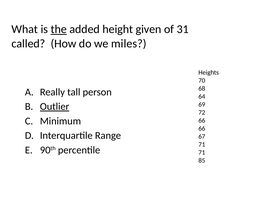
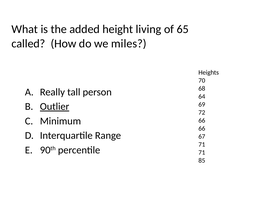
the underline: present -> none (59, 29)
given: given -> living (149, 29)
31: 31 -> 65 (183, 29)
